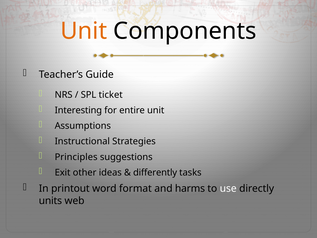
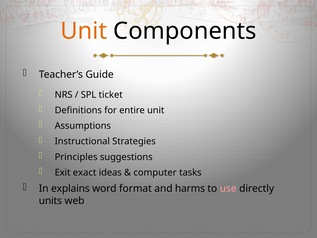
Interesting: Interesting -> Definitions (78, 110)
other: other -> exact (85, 172)
differently: differently -> computer (155, 172)
printout: printout -> explains (70, 188)
use colour: white -> pink (228, 188)
